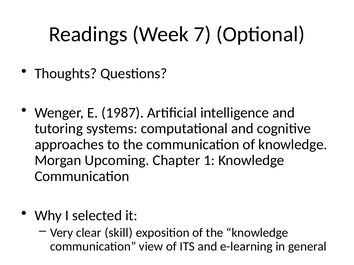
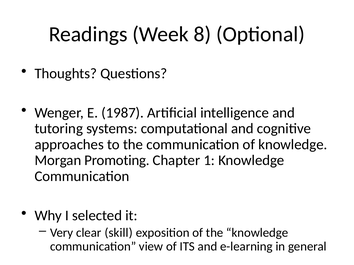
7: 7 -> 8 (202, 34)
Upcoming: Upcoming -> Promoting (117, 161)
